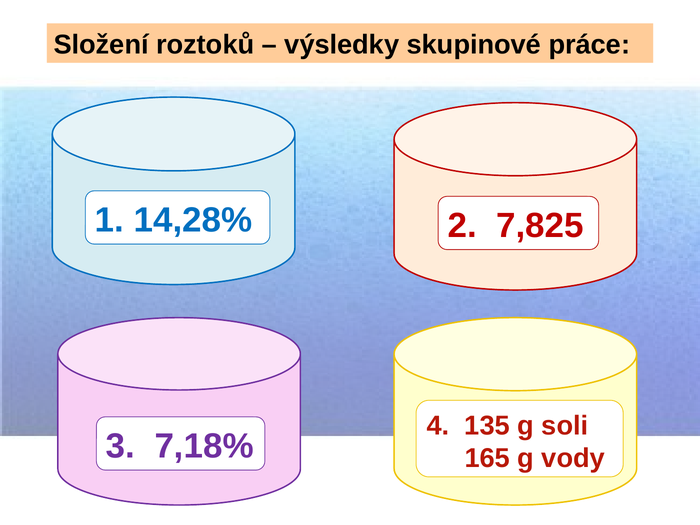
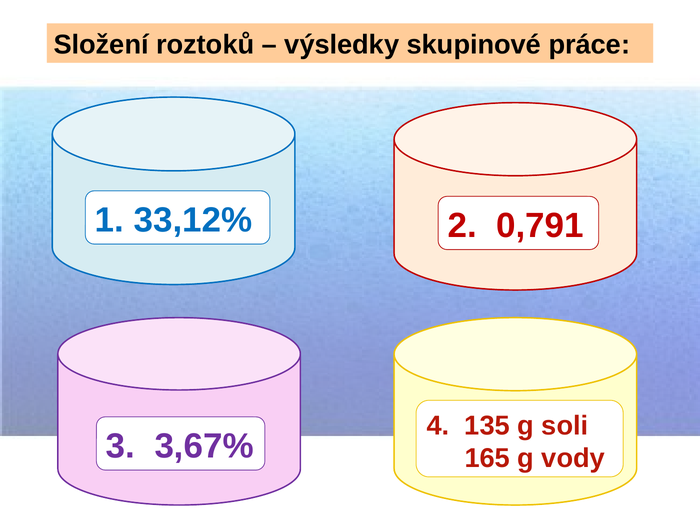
14,28%: 14,28% -> 33,12% (193, 220)
7,825: 7,825 -> 0,791 (540, 226)
7,18%: 7,18% -> 3,67% (204, 446)
